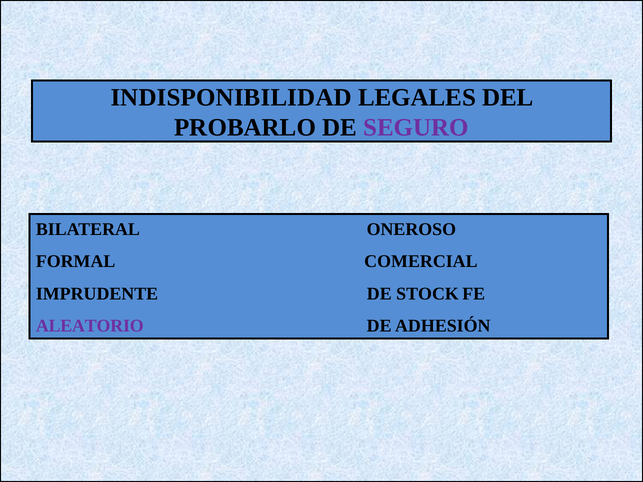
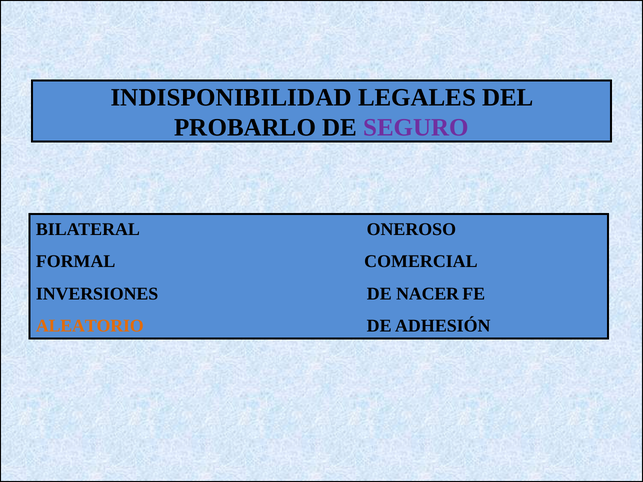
IMPRUDENTE: IMPRUDENTE -> INVERSIONES (97, 294)
STOCK: STOCK -> NACER (428, 294)
ALEATORIO colour: purple -> orange (90, 326)
